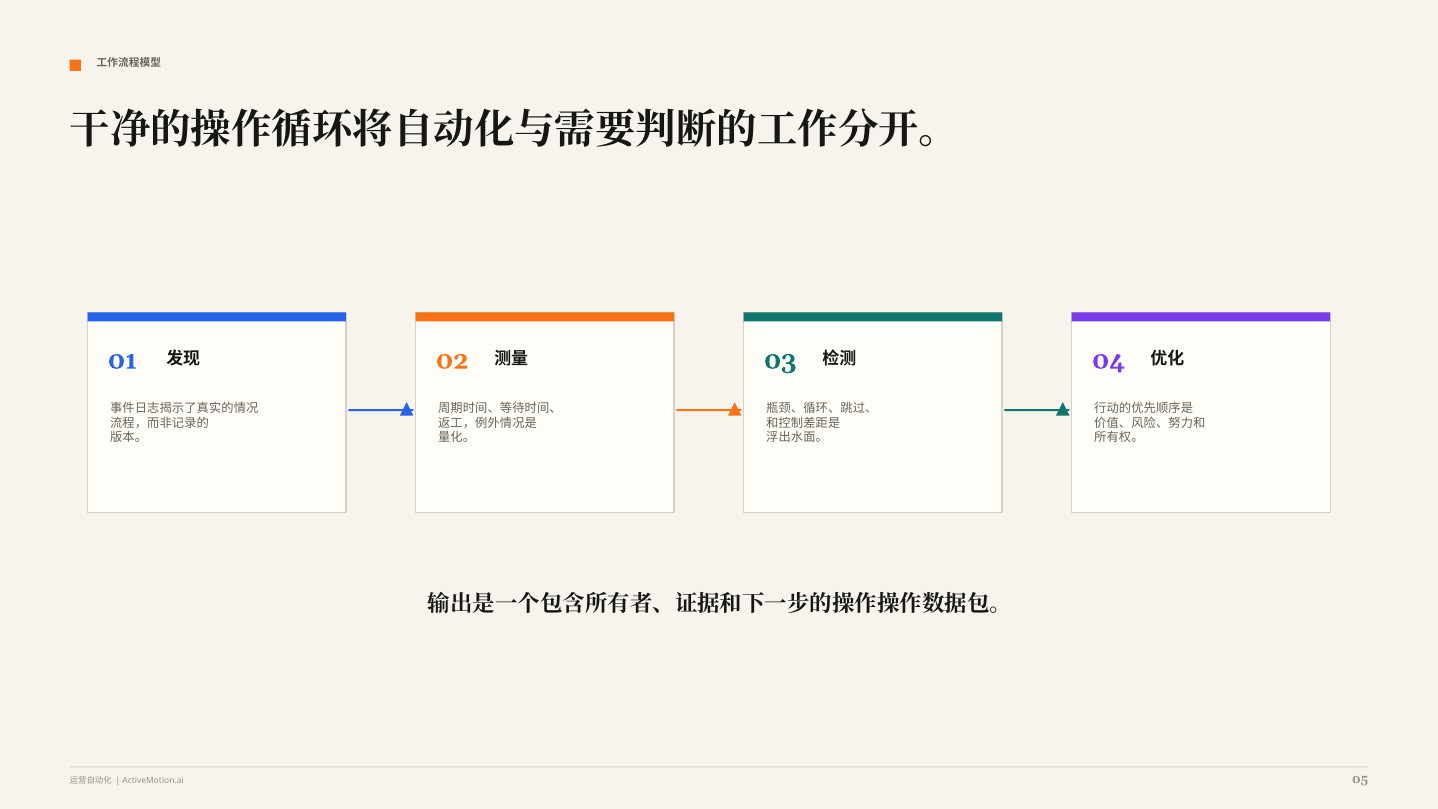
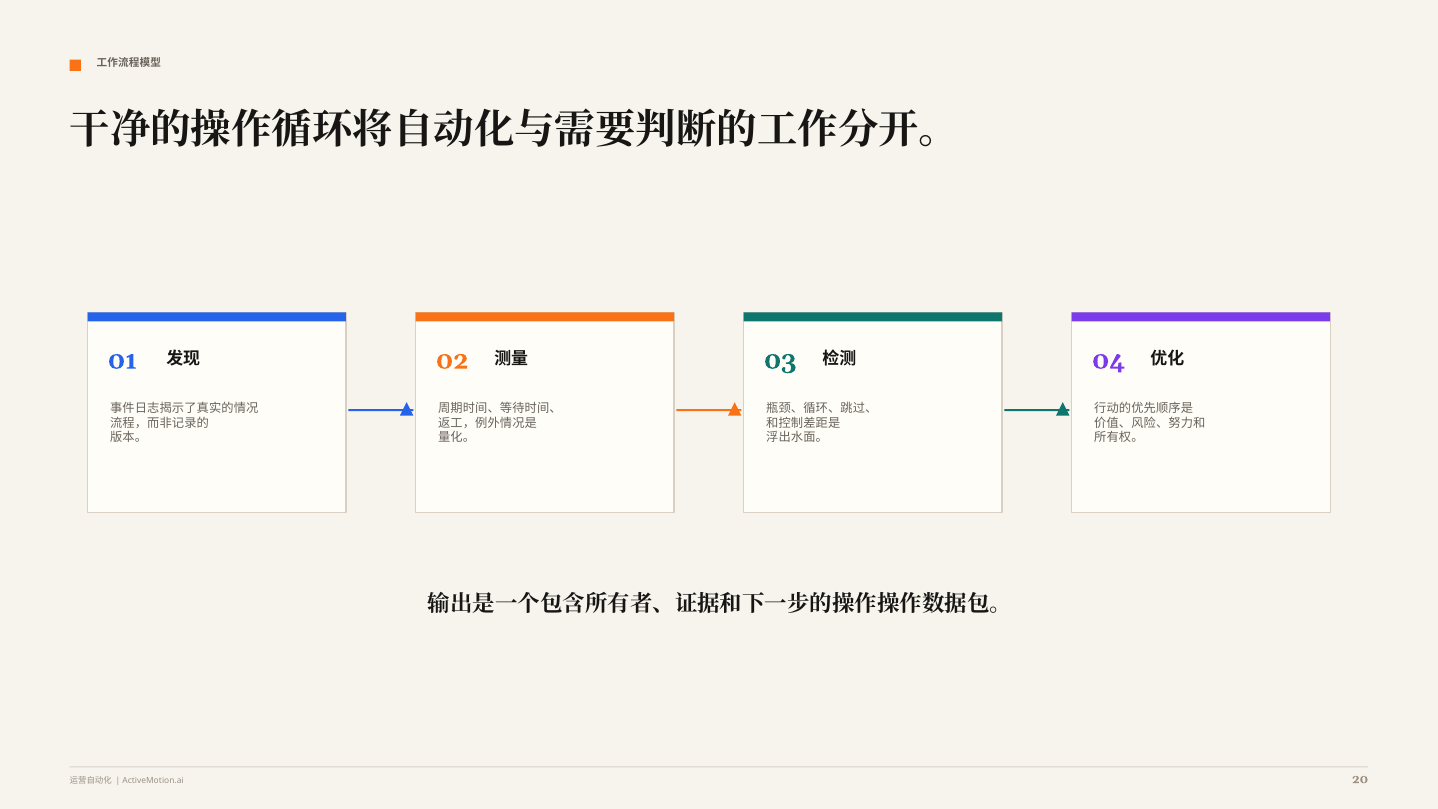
05: 05 -> 20 (1360, 779)
